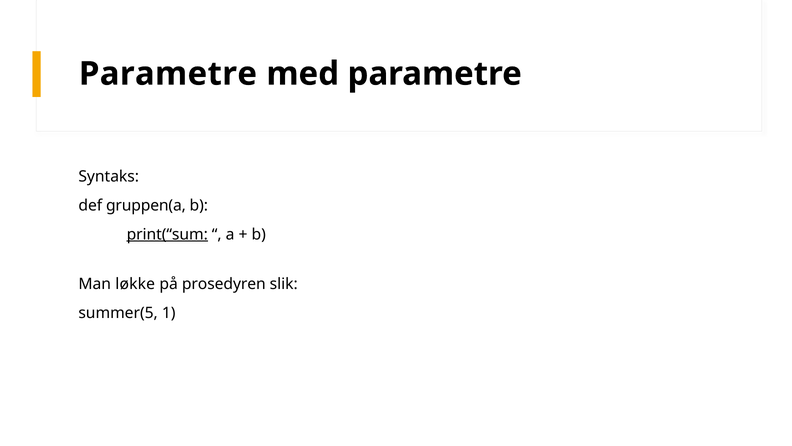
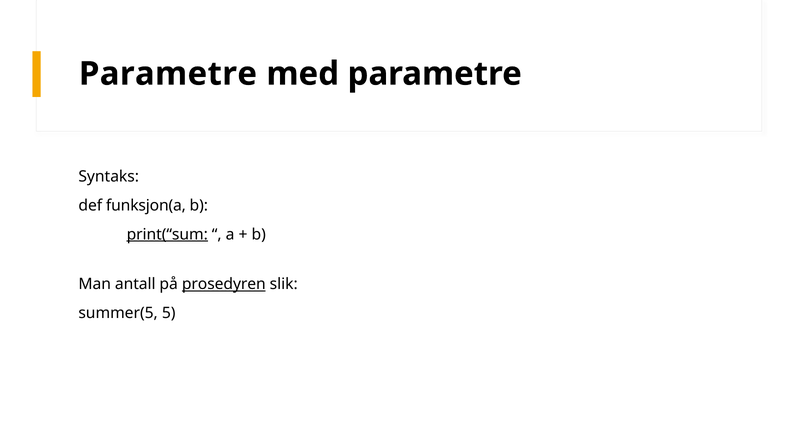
gruppen(a: gruppen(a -> funksjon(a (146, 205)
løkke: løkke -> antall (135, 284)
prosedyren underline: none -> present (224, 284)
1: 1 -> 5 (169, 313)
